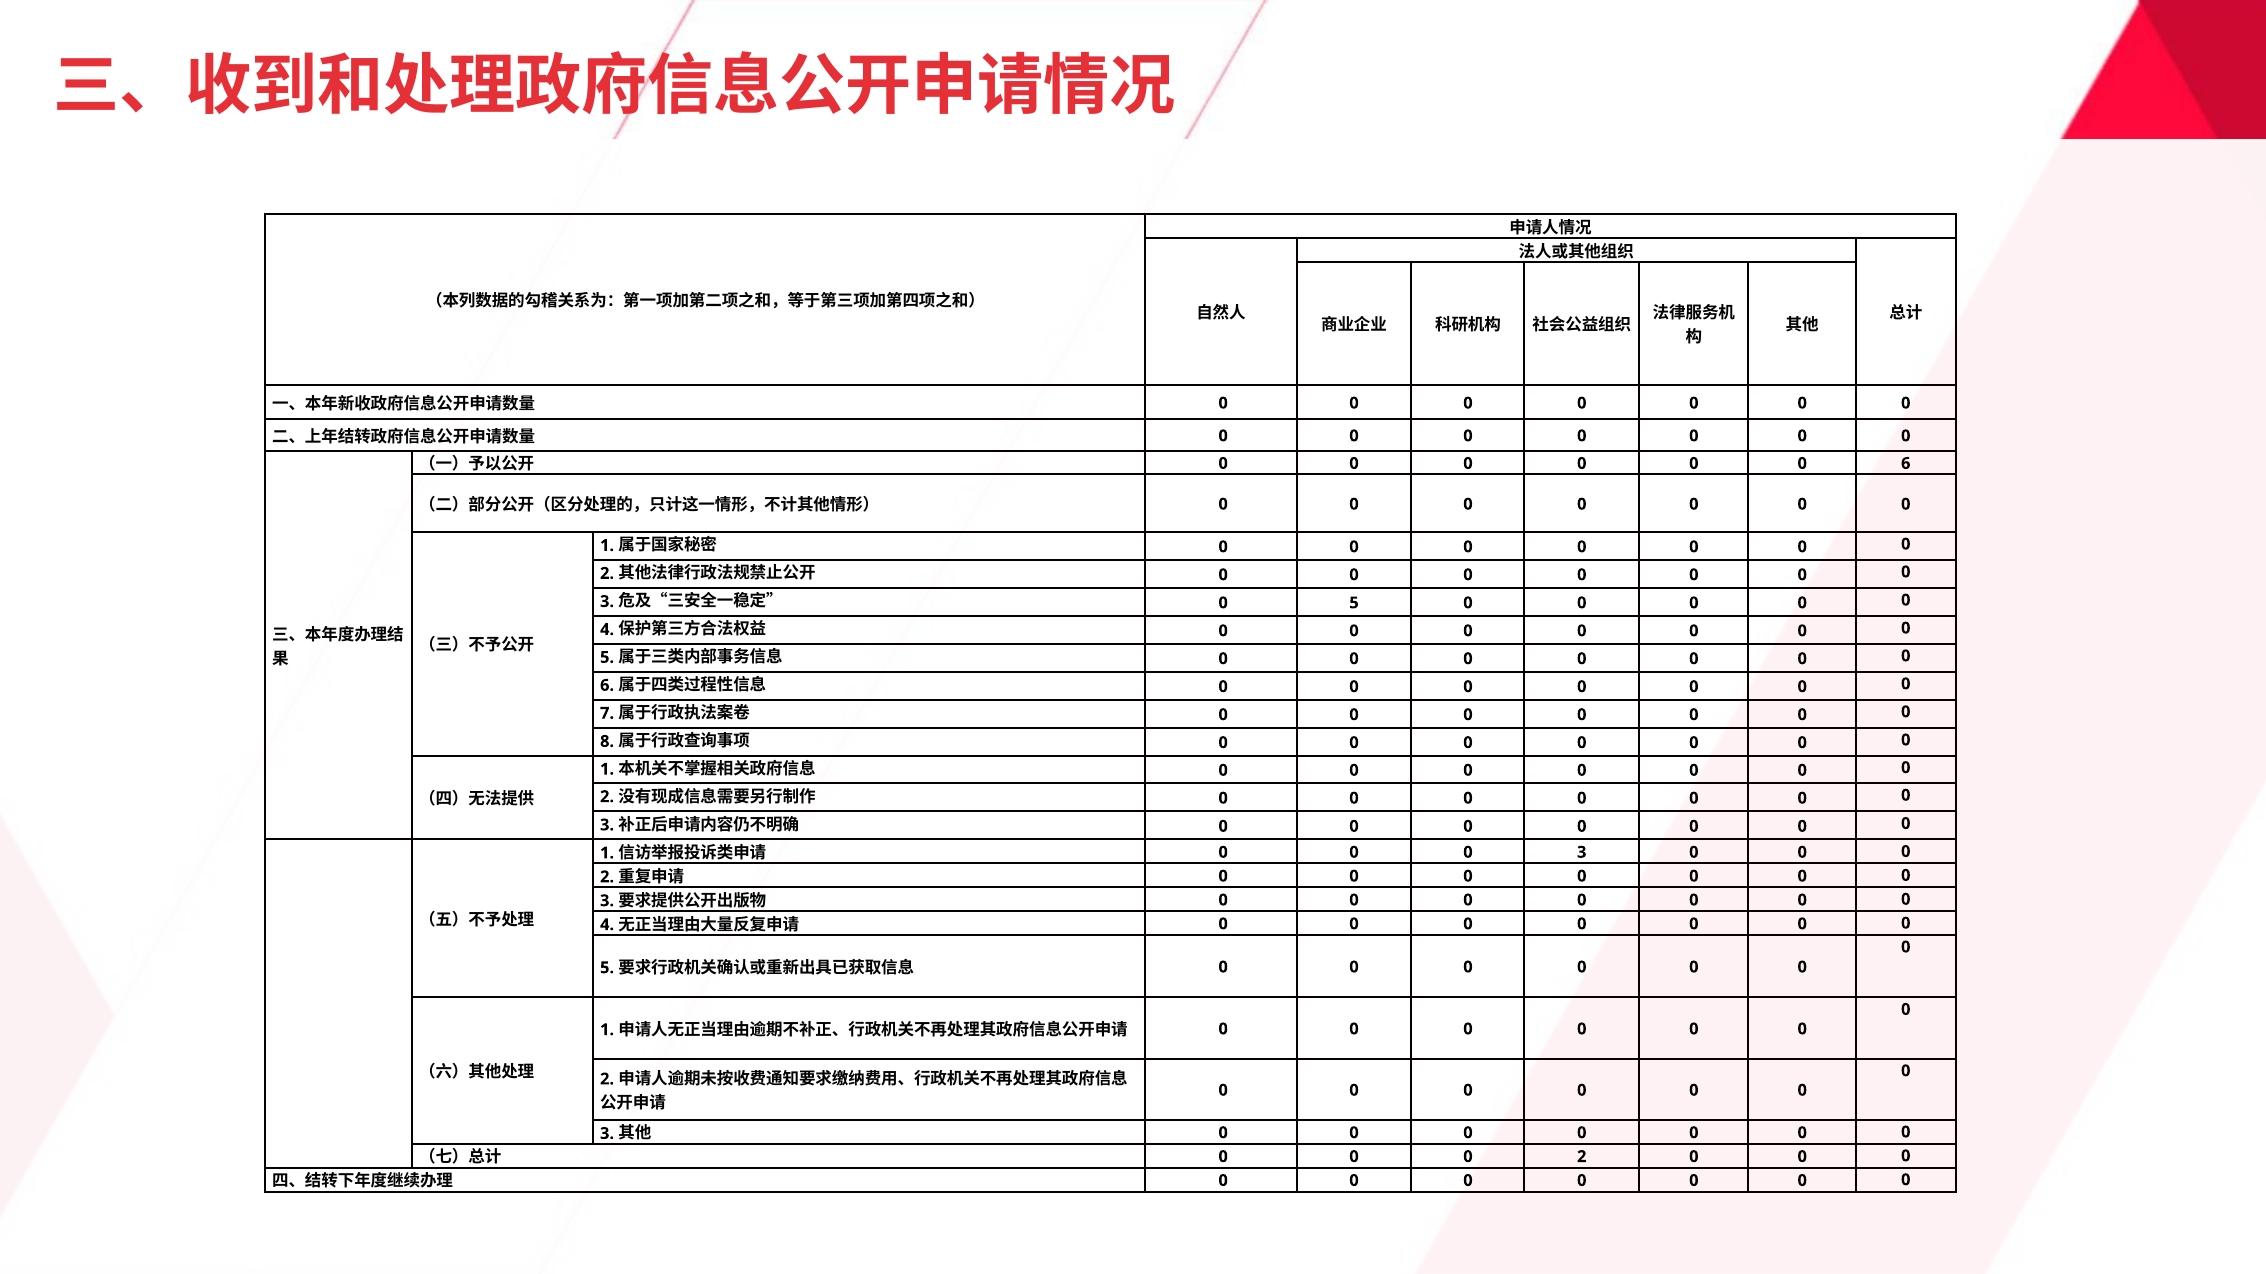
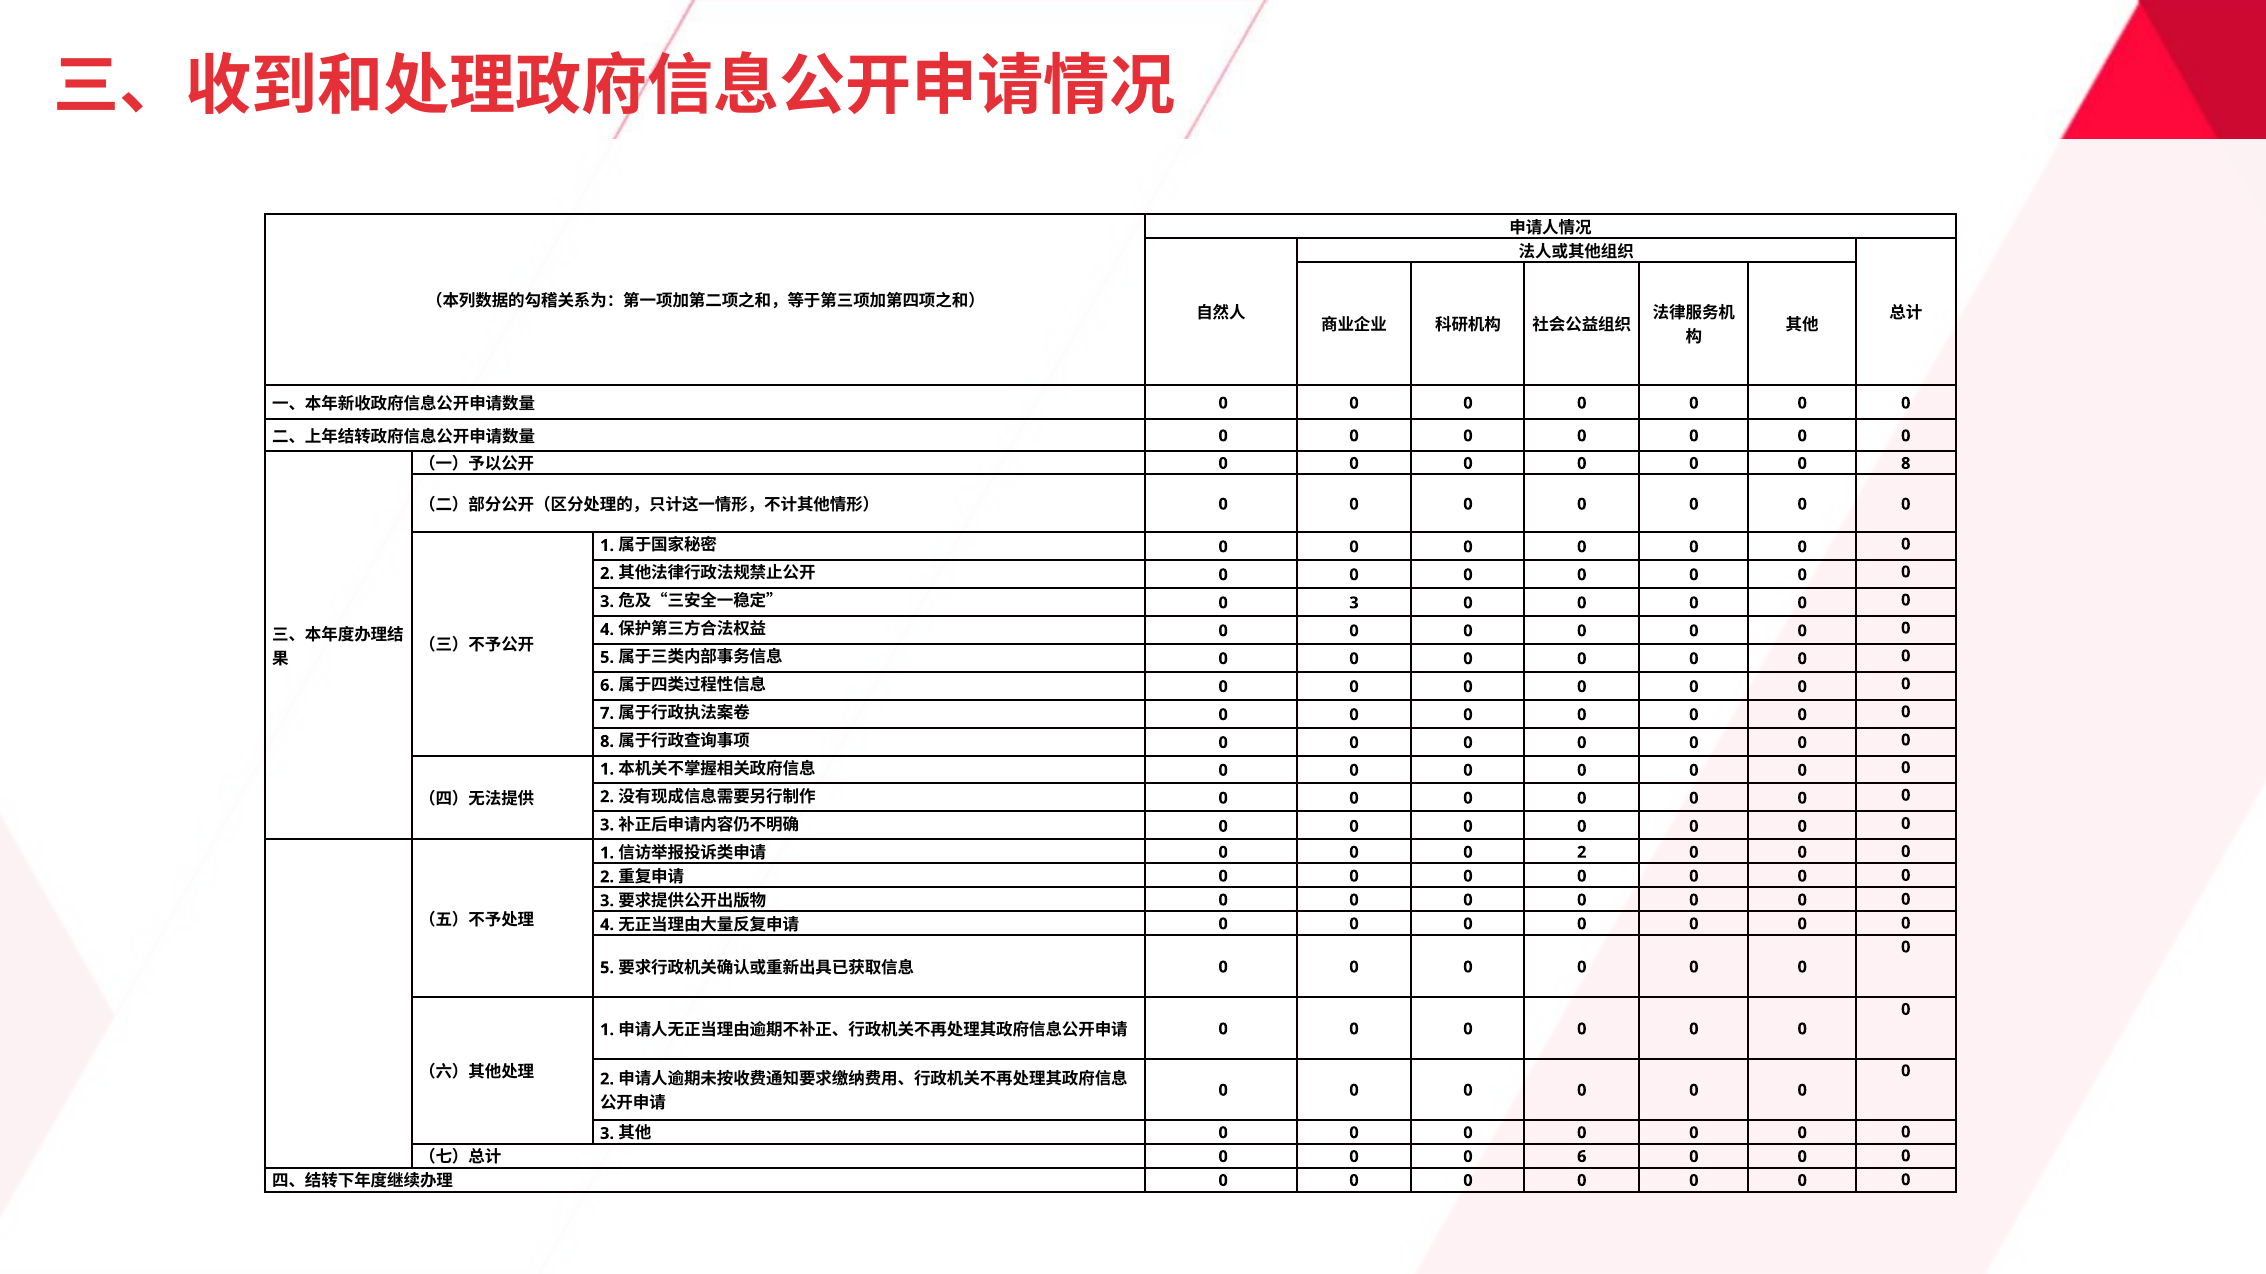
6: 6 -> 8 (1906, 464)
5: 5 -> 3 (1354, 603)
3: 3 -> 2 (1582, 853)
2: 2 -> 6 (1582, 1157)
